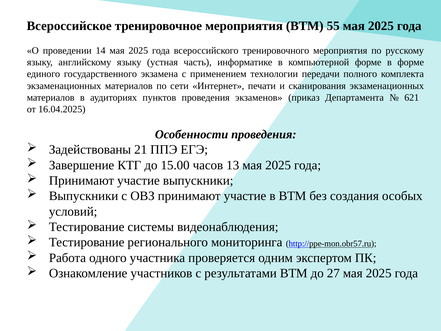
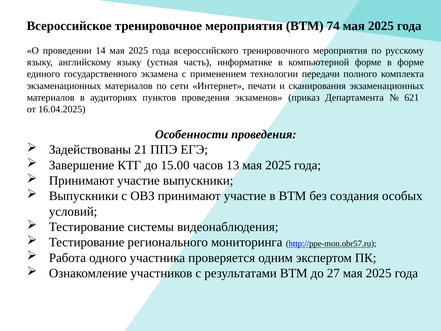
55: 55 -> 74 (333, 26)
